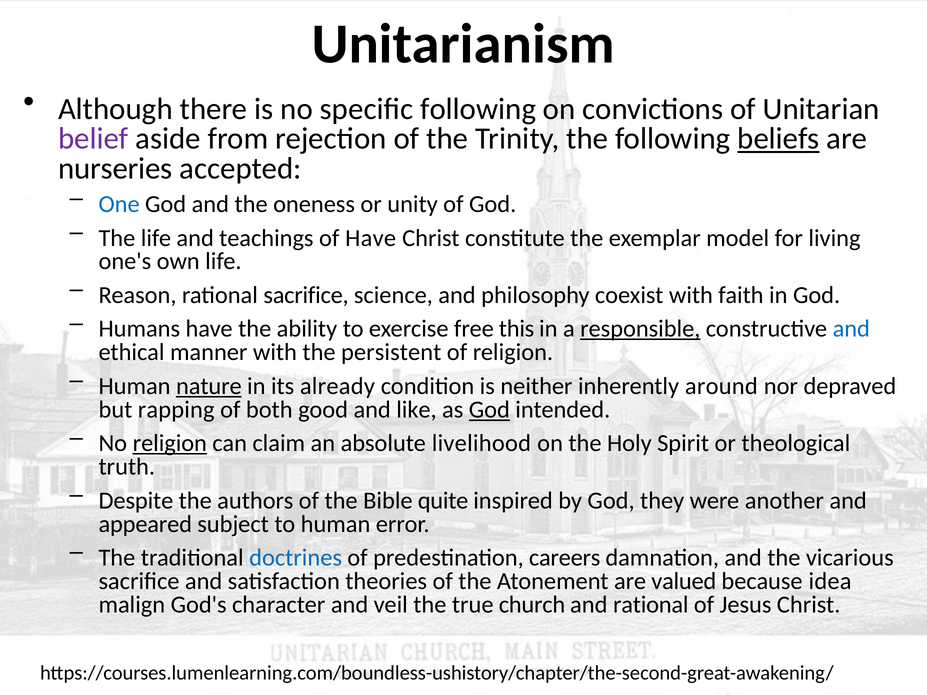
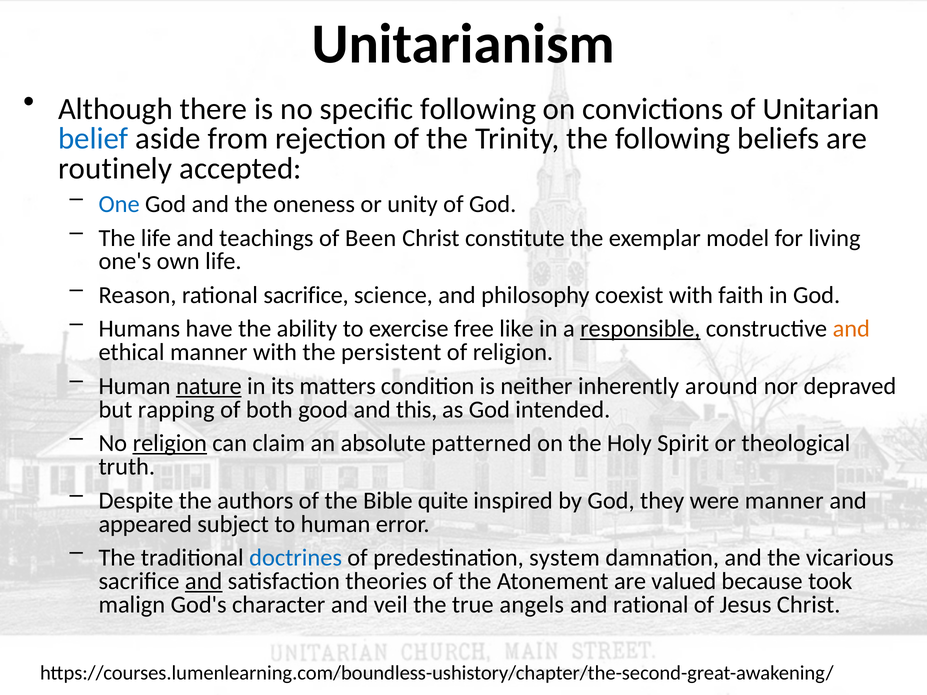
belief colour: purple -> blue (93, 139)
beliefs underline: present -> none (778, 139)
nurseries: nurseries -> routinely (115, 168)
of Have: Have -> Been (371, 238)
this: this -> like (516, 329)
and colour: blue -> orange (851, 329)
already: already -> matters (338, 386)
like: like -> this (417, 410)
God underline: present -> none (489, 410)
livelihood: livelihood -> patterned (481, 443)
were another: another -> manner (784, 501)
careers: careers -> system (564, 558)
and underline: none -> present (204, 581)
idea: idea -> took (830, 581)
church: church -> angels (532, 605)
